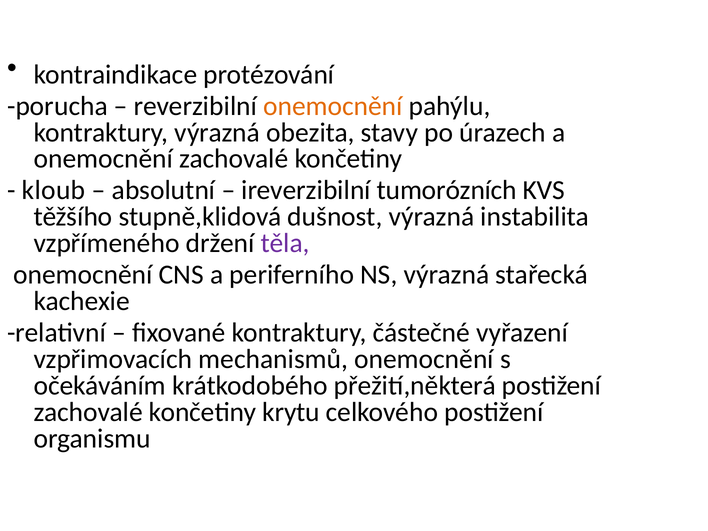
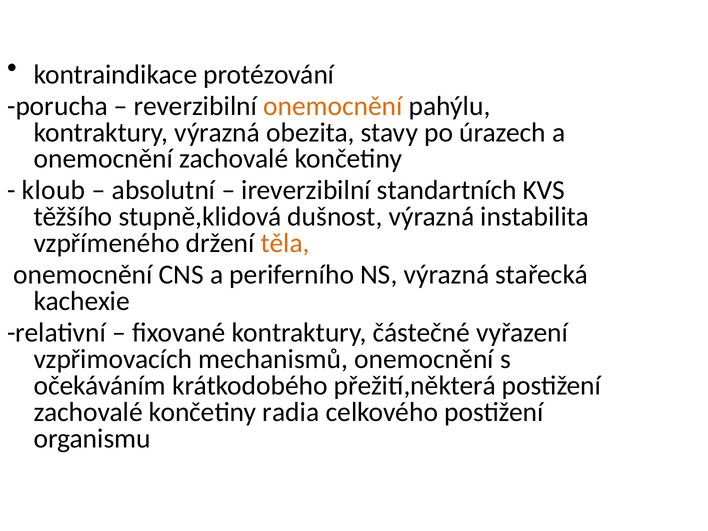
tumorózních: tumorózních -> standartních (447, 190)
těla colour: purple -> orange (285, 243)
krytu: krytu -> radia (291, 412)
